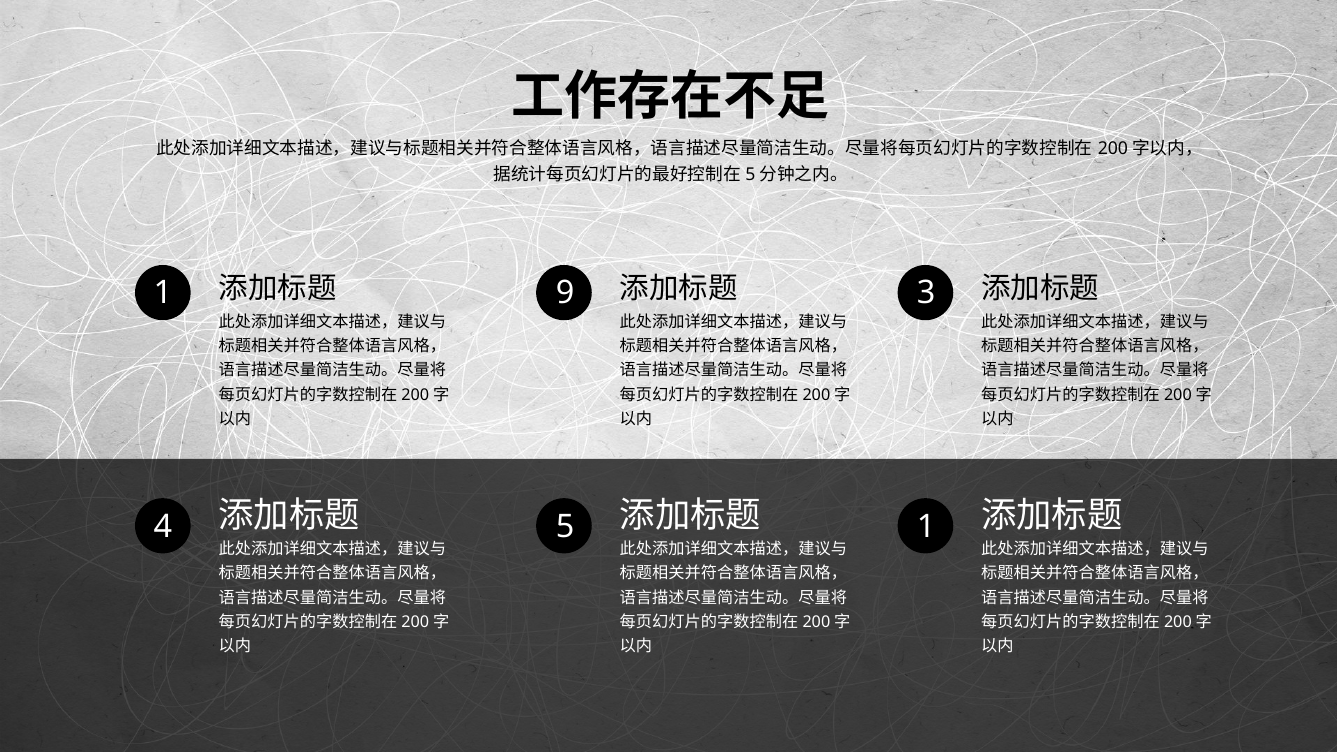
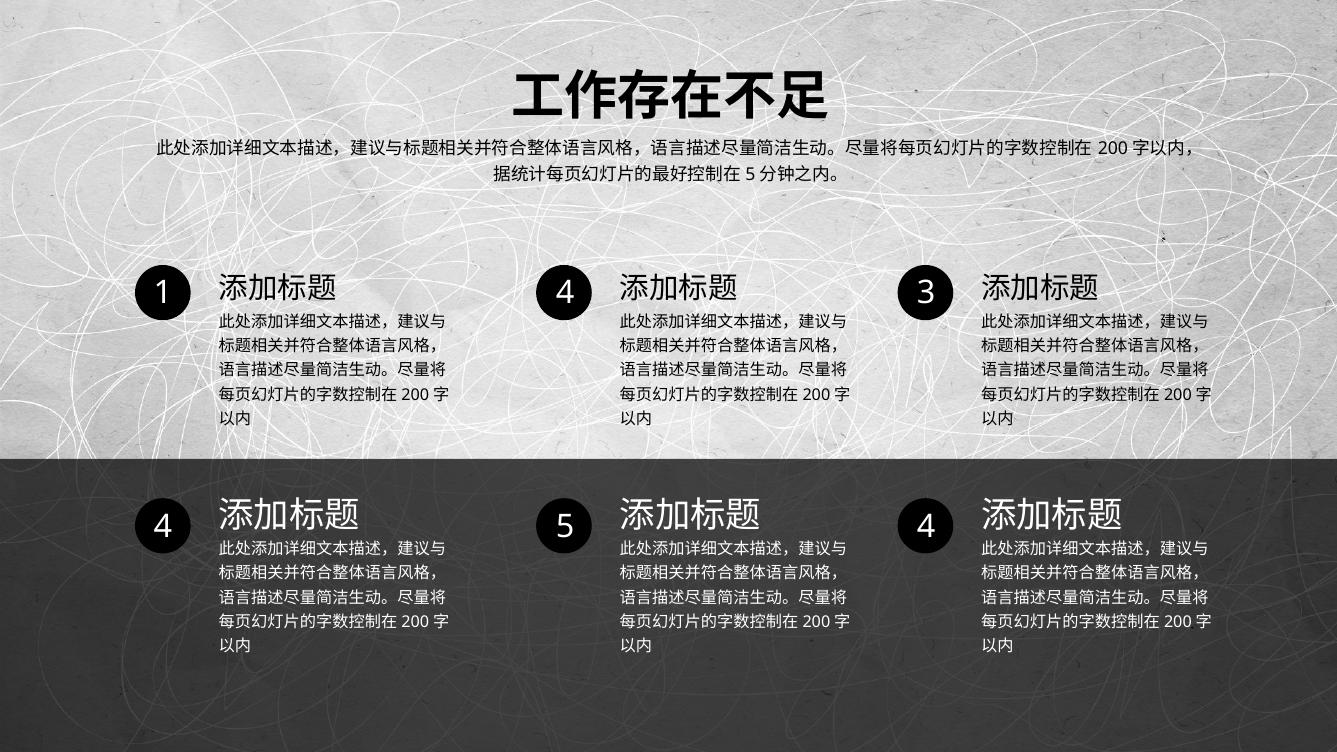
1 9: 9 -> 4 (565, 293)
5 1: 1 -> 4 (926, 527)
